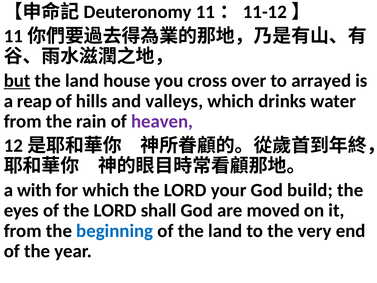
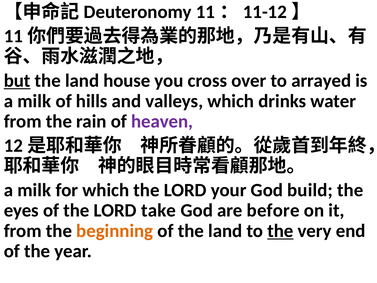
reap: reap -> milk (34, 101)
with: with -> milk (34, 190)
shall: shall -> take (159, 210)
moved: moved -> before (273, 210)
beginning colour: blue -> orange (115, 231)
the underline: none -> present (280, 231)
